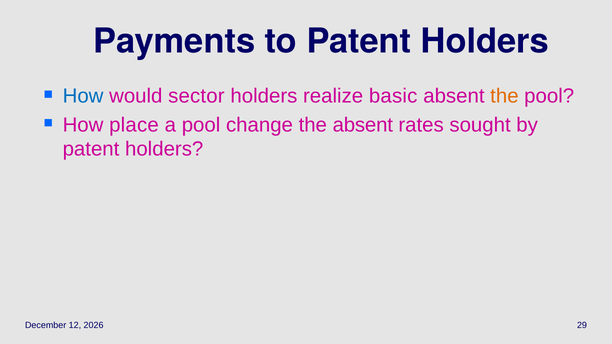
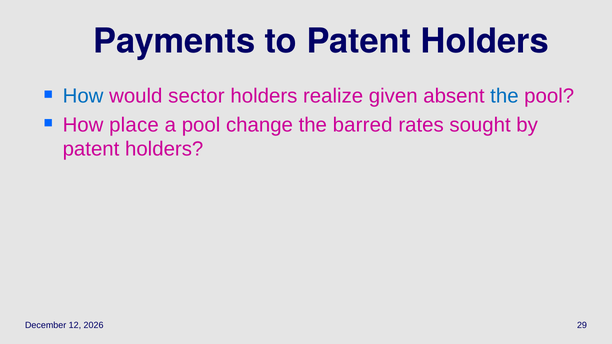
basic: basic -> given (393, 96)
the colour: orange -> blue (504, 96)
the absent: absent -> barred (363, 125)
